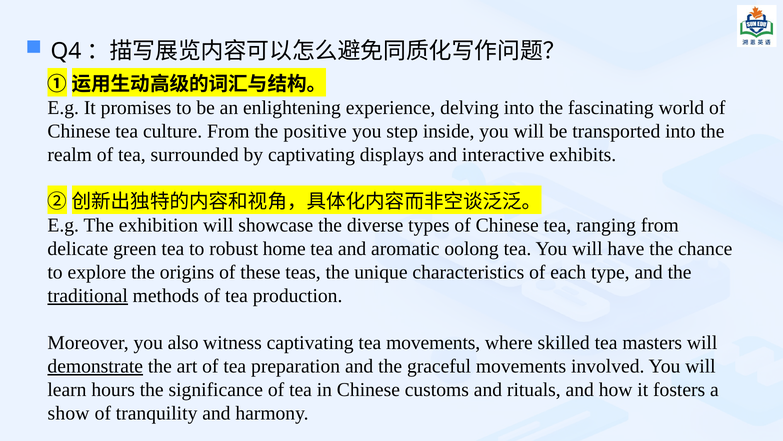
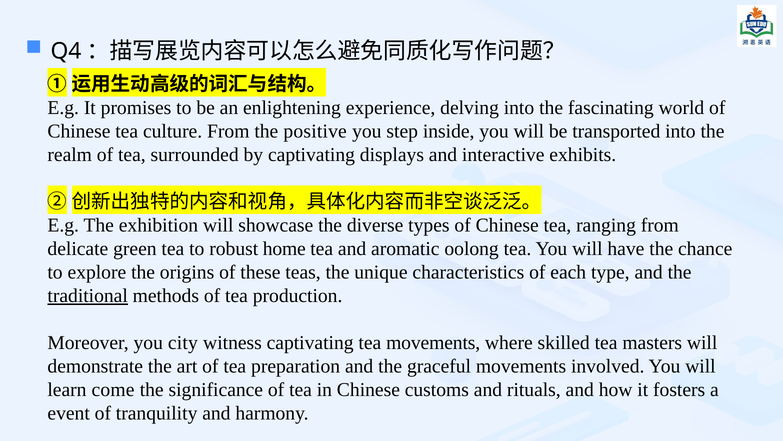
also: also -> city (183, 342)
demonstrate underline: present -> none (95, 366)
hours: hours -> come (113, 389)
show: show -> event (69, 413)
